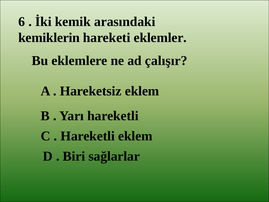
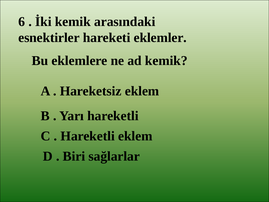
kemiklerin: kemiklerin -> esnektirler (49, 38)
ad çalışır: çalışır -> kemik (166, 61)
